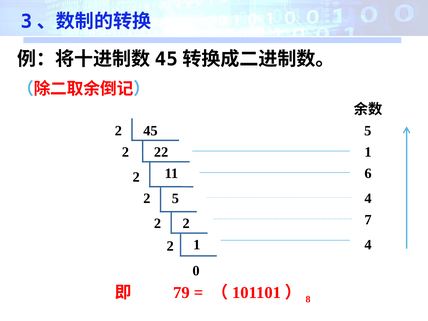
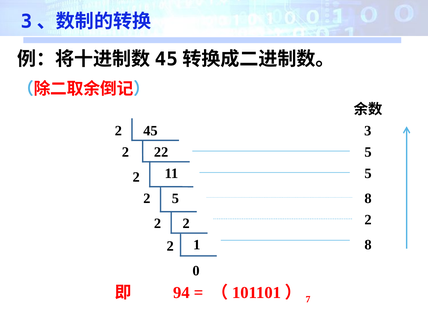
45 5: 5 -> 3 (368, 131)
22 1: 1 -> 5 (368, 152)
11 6: 6 -> 5 (368, 173)
5 4: 4 -> 8 (368, 198)
7: 7 -> 2 (368, 220)
1 4: 4 -> 8 (368, 245)
79: 79 -> 94 (181, 293)
8: 8 -> 7 (308, 299)
